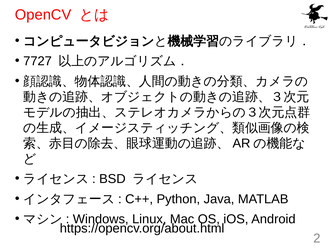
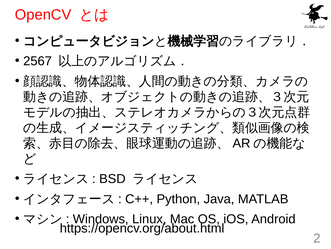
7727: 7727 -> 2567 (38, 61)
